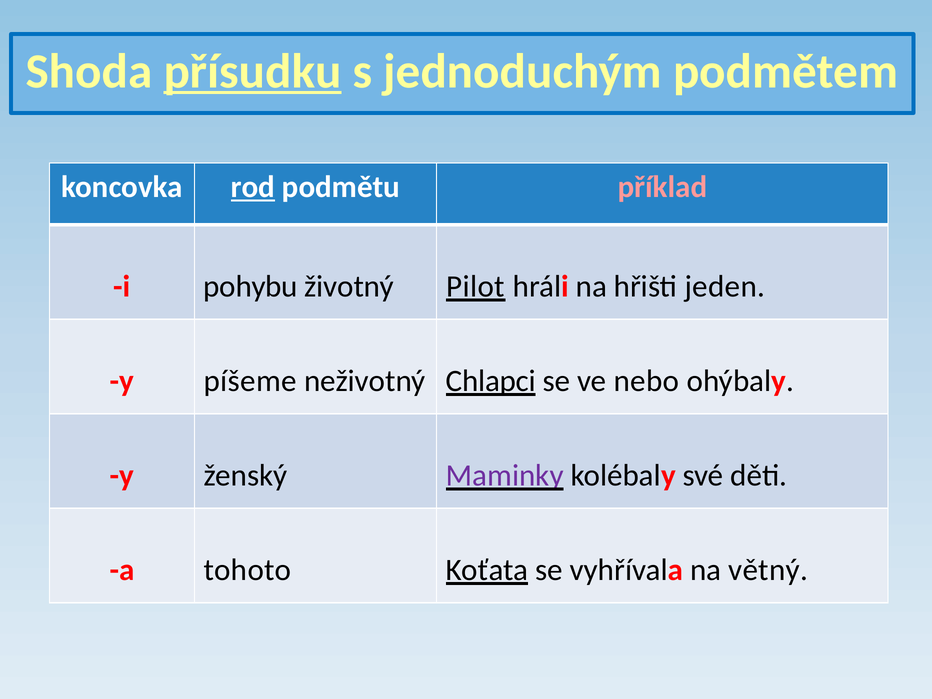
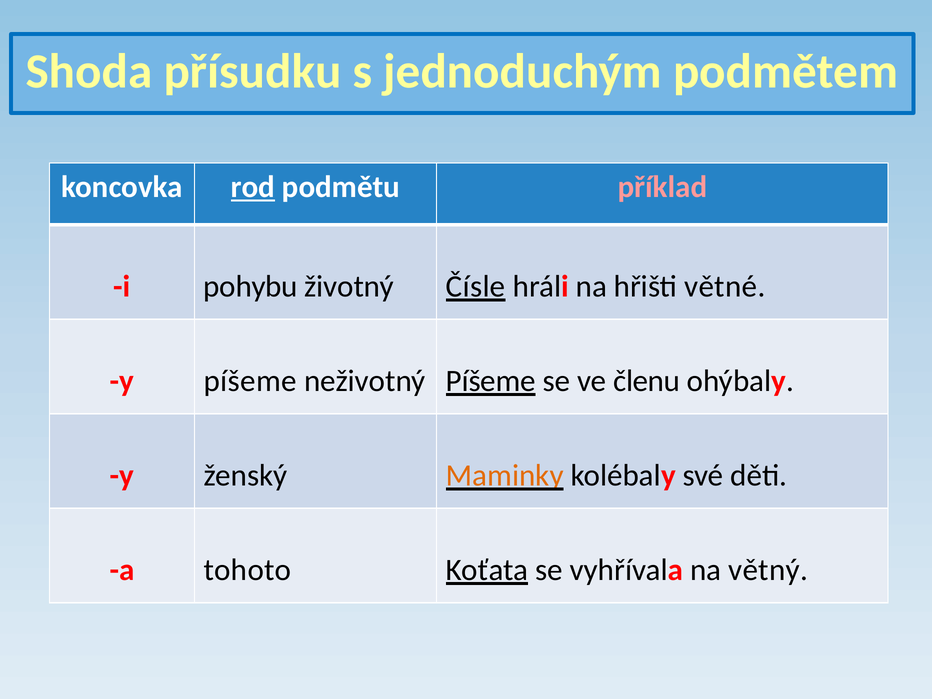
přísudku underline: present -> none (253, 71)
Pilot: Pilot -> Čísle (476, 287)
jeden: jeden -> větné (725, 287)
neživotný Chlapci: Chlapci -> Píšeme (491, 381)
nebo: nebo -> členu (647, 381)
Maminky colour: purple -> orange (505, 476)
